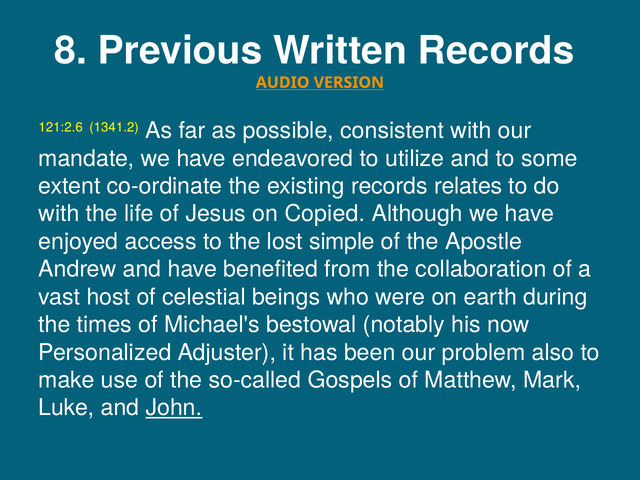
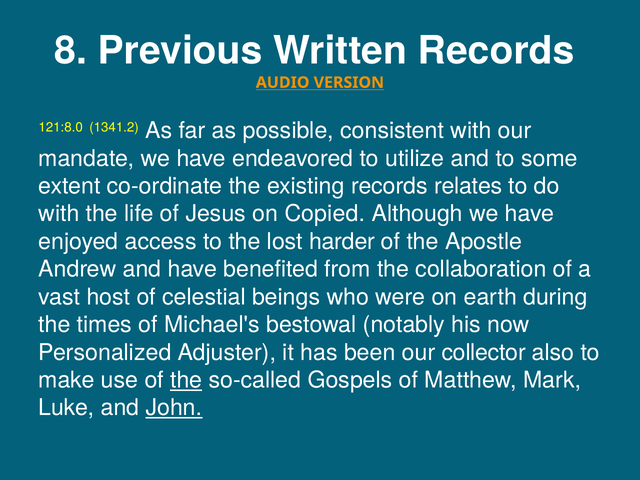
121:2.6: 121:2.6 -> 121:8.0 (61, 127)
simple: simple -> harder (342, 242)
problem: problem -> collector (484, 352)
the underline: none -> present (186, 380)
